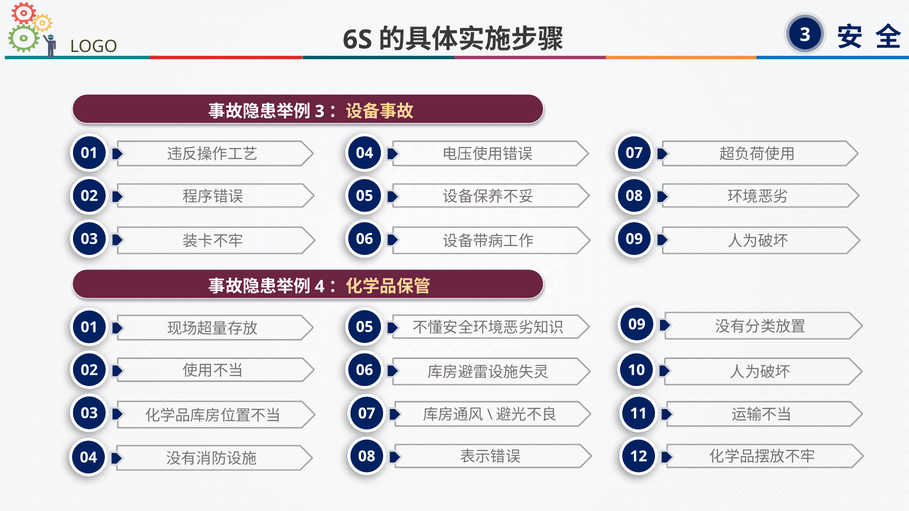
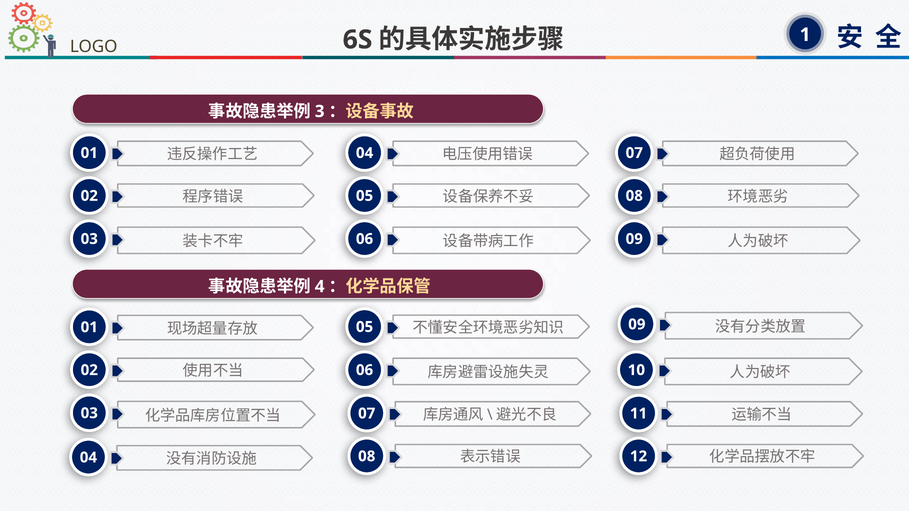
3: 3 -> 1 (805, 35)
